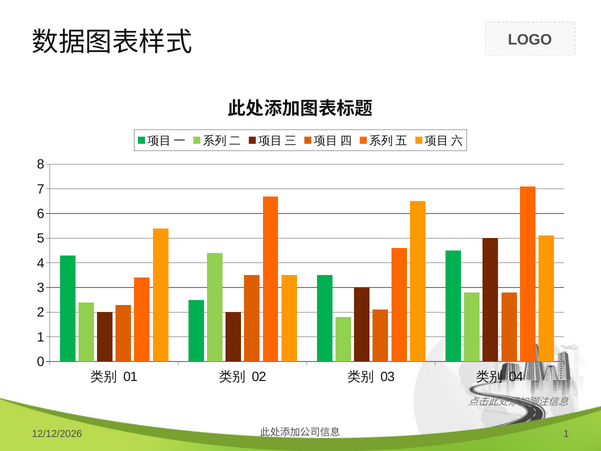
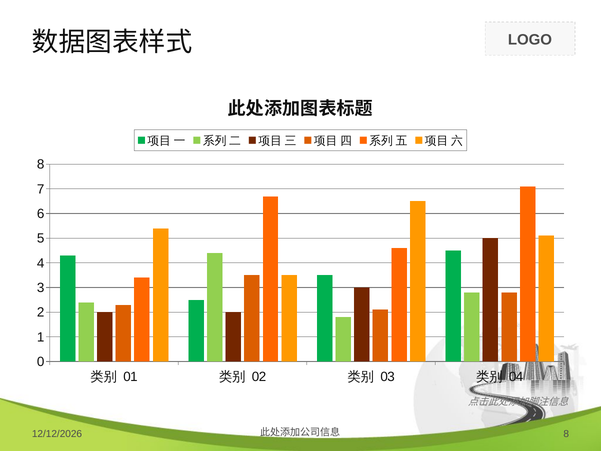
1: 1 -> 8 (566, 434)
